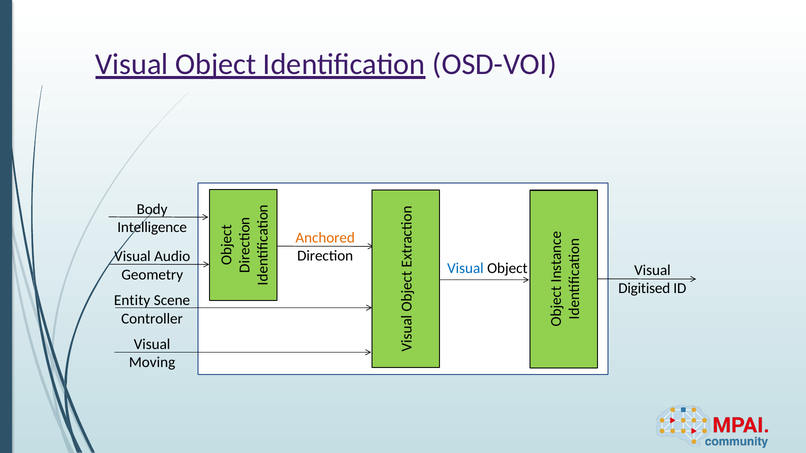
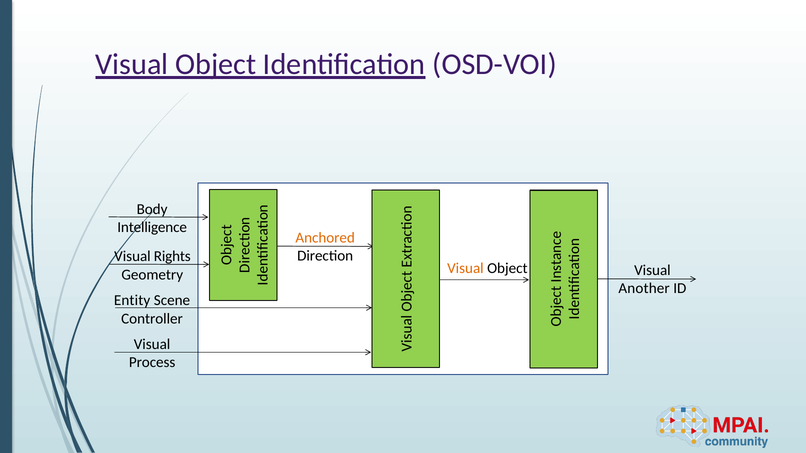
Audio: Audio -> Rights (172, 257)
Visual colour: blue -> orange (465, 268)
Digitised: Digitised -> Another (644, 288)
Moving: Moving -> Process (152, 363)
